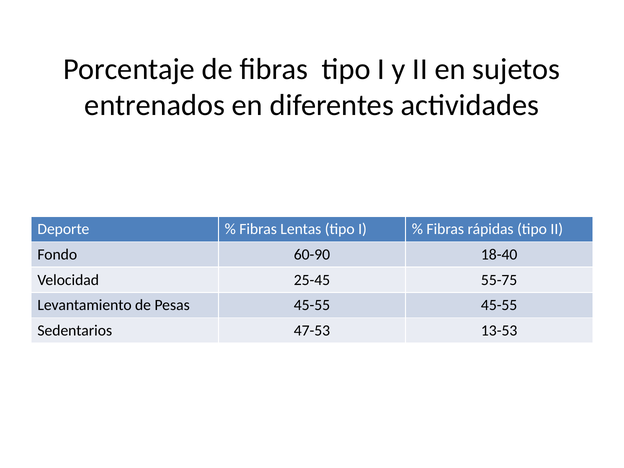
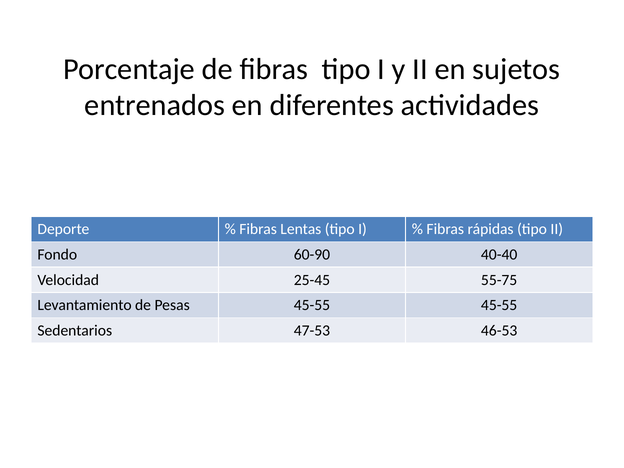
18-40: 18-40 -> 40-40 (499, 255)
13-53: 13-53 -> 46-53 (499, 331)
